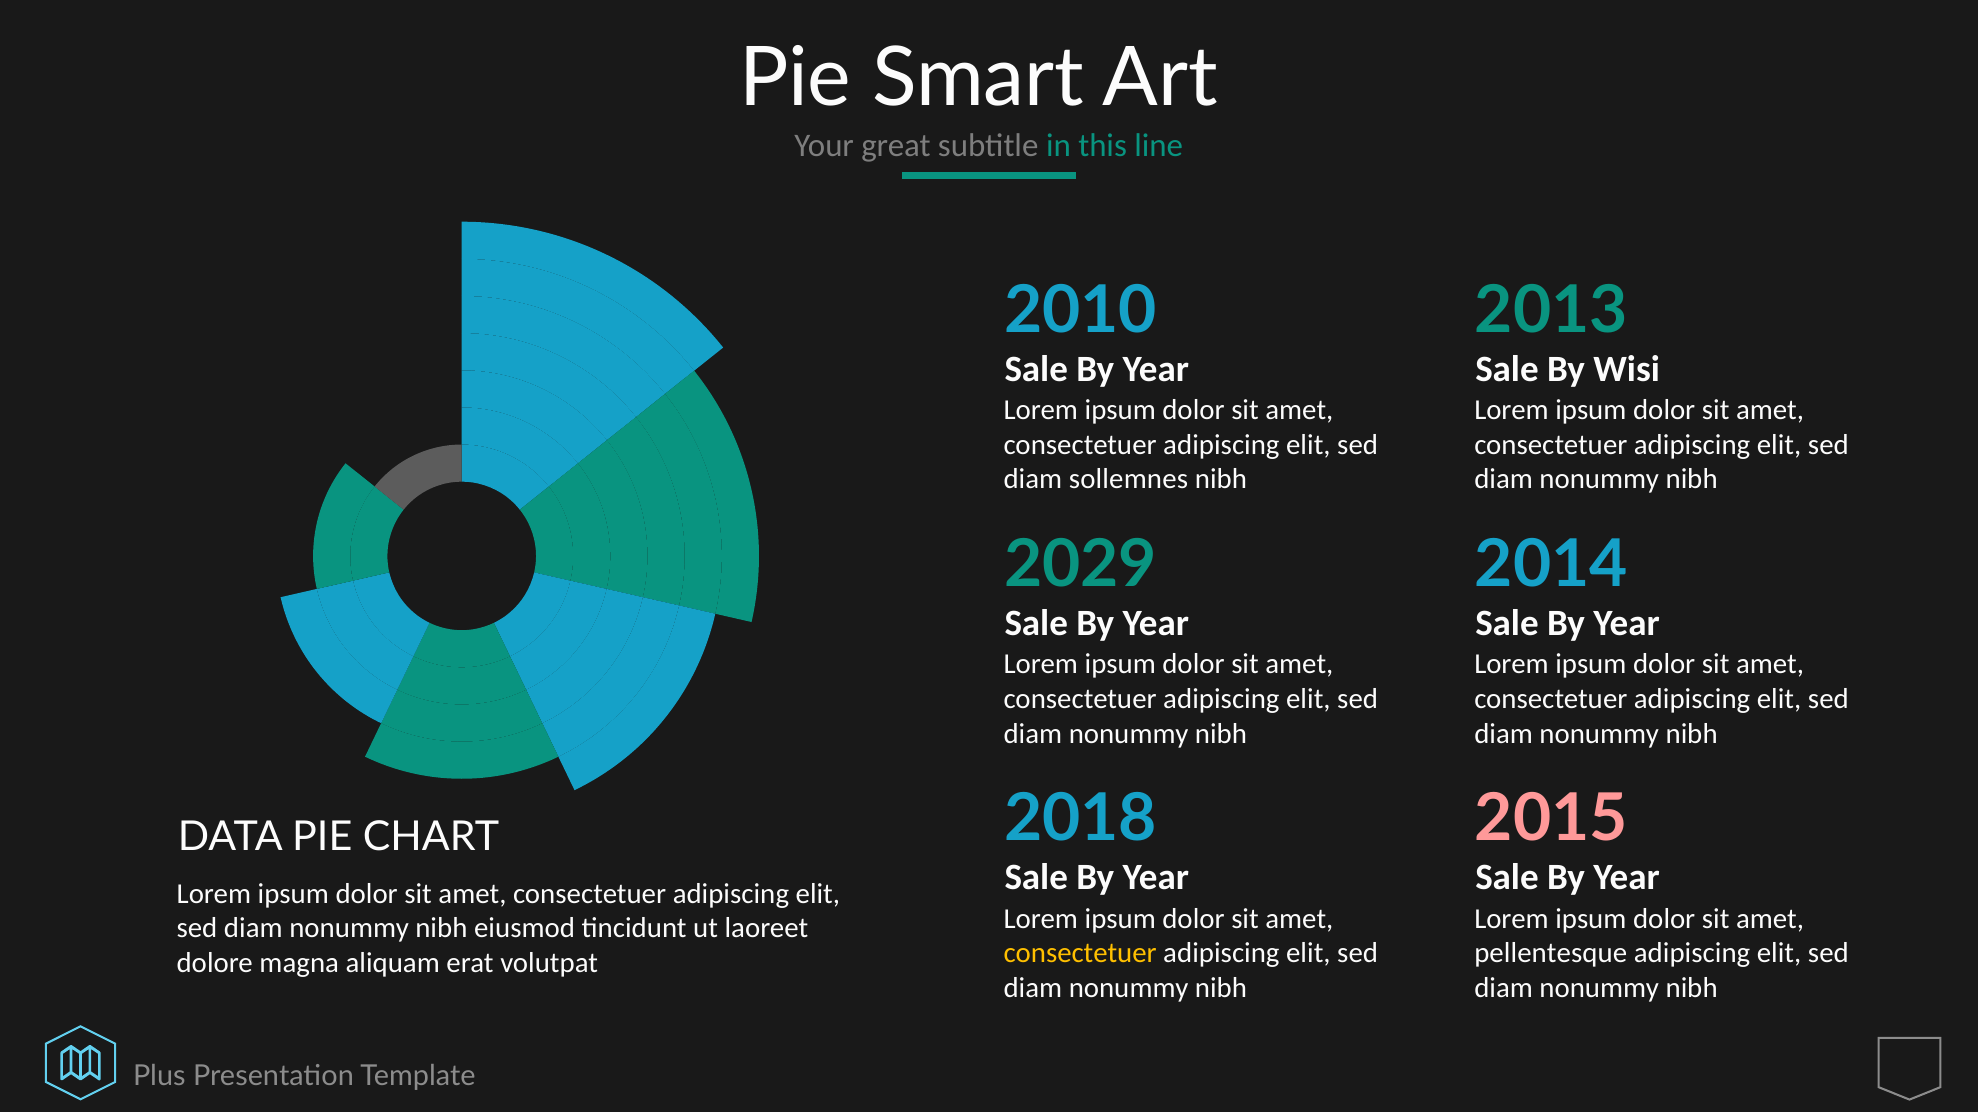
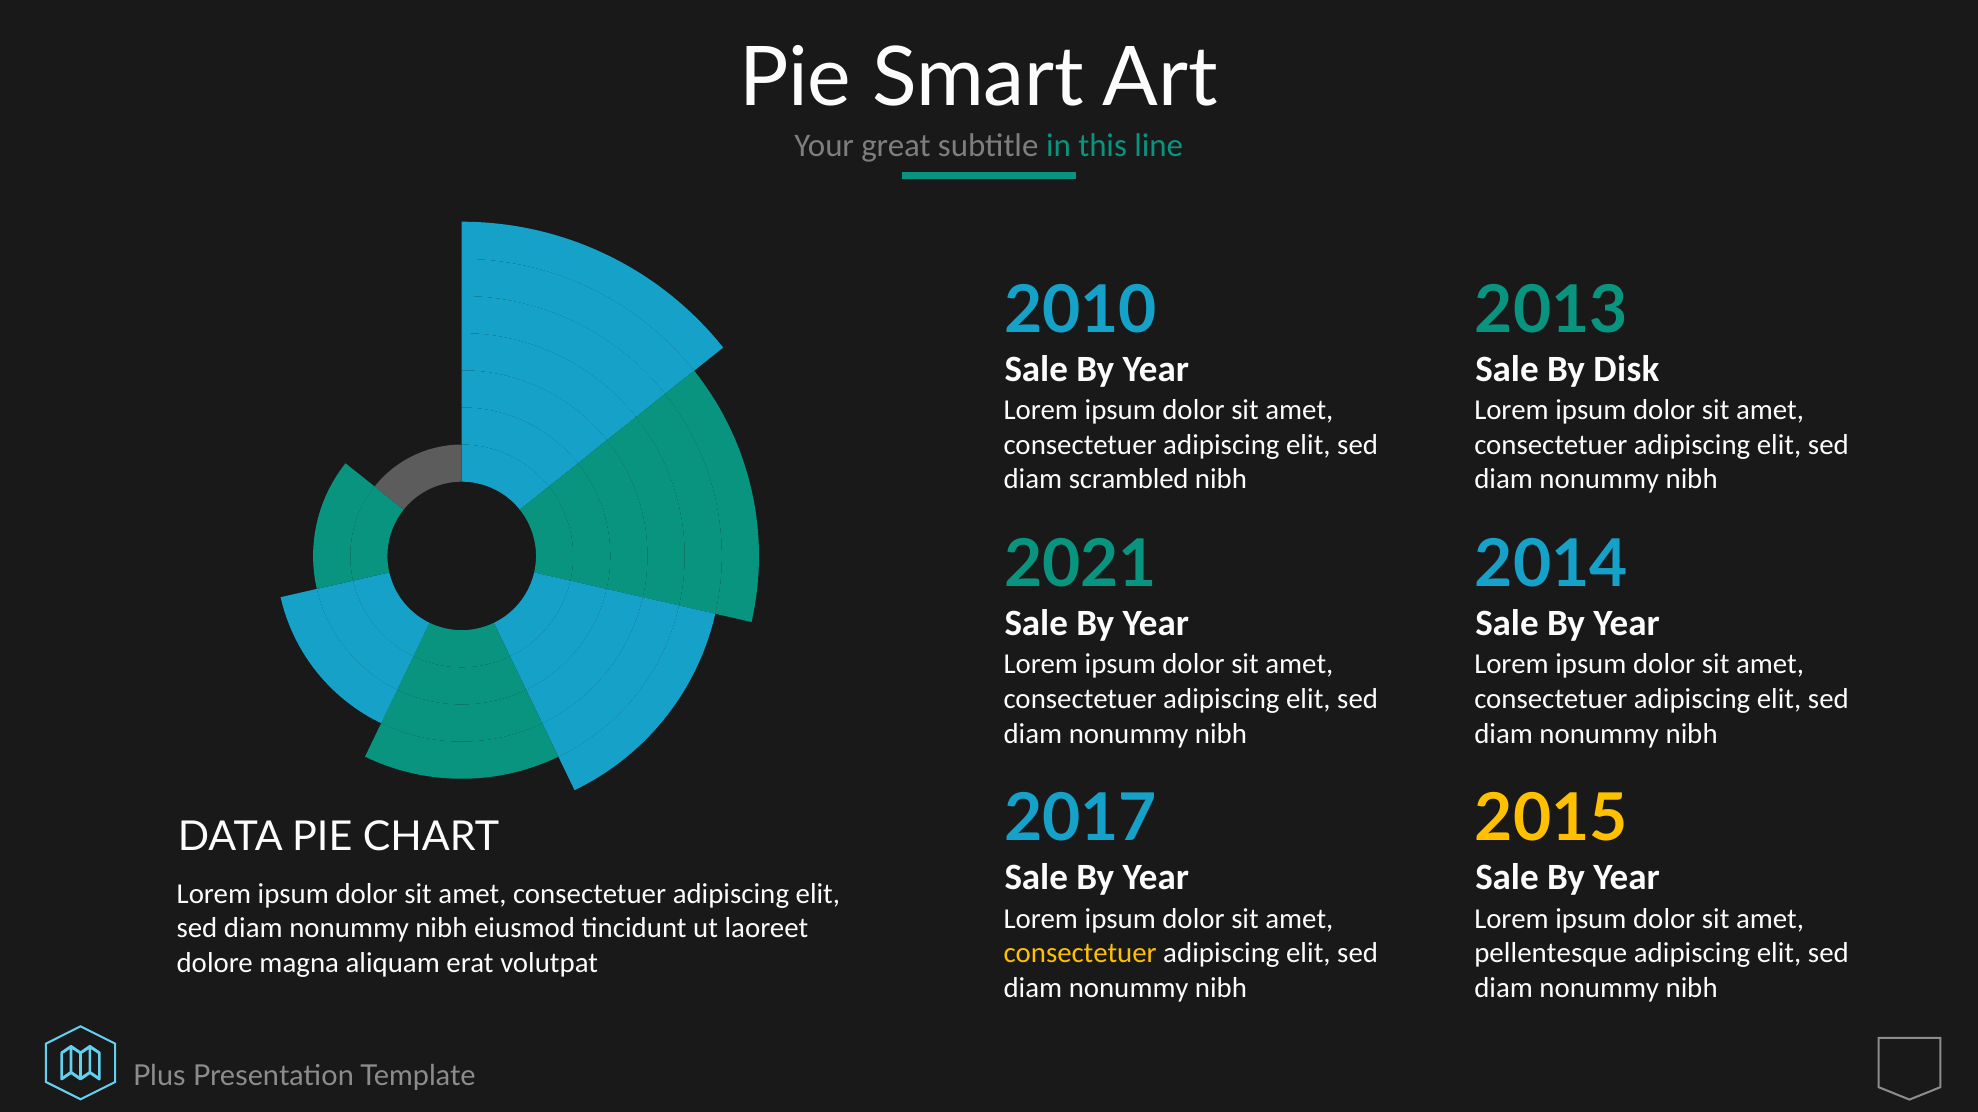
Wisi: Wisi -> Disk (1626, 369)
sollemnes: sollemnes -> scrambled (1129, 480)
2029: 2029 -> 2021 (1081, 565)
2018: 2018 -> 2017 (1081, 819)
2015 colour: pink -> yellow (1551, 819)
